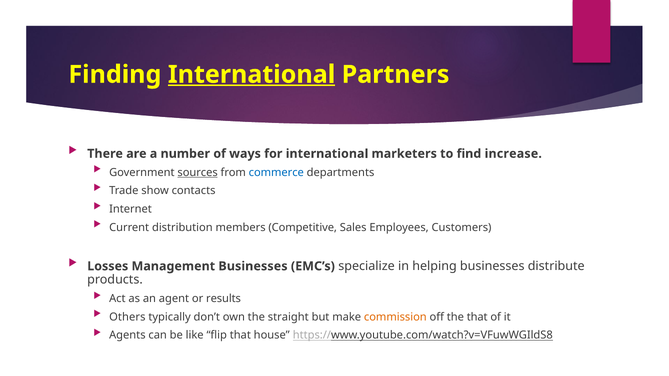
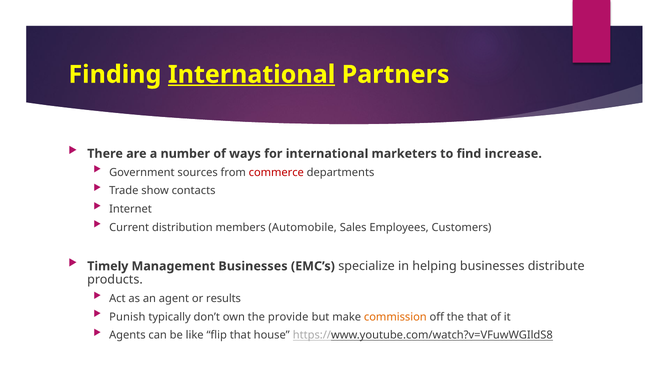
sources underline: present -> none (198, 173)
commerce colour: blue -> red (276, 173)
Competitive: Competitive -> Automobile (303, 228)
Losses: Losses -> Timely (108, 266)
Others: Others -> Punish (127, 317)
straight: straight -> provide (288, 317)
